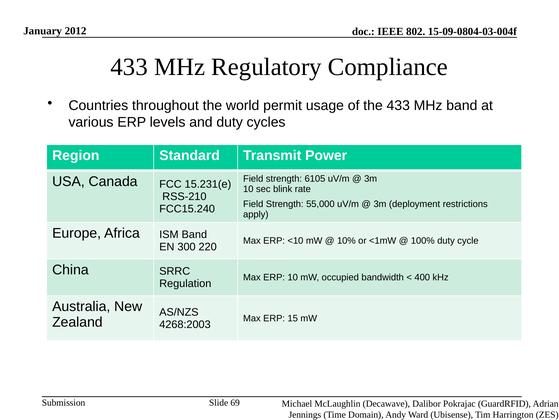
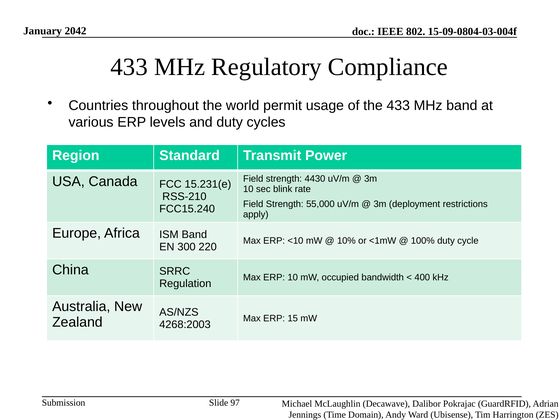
2012: 2012 -> 2042 (76, 31)
6105: 6105 -> 4430 (315, 178)
69: 69 -> 97 (235, 402)
